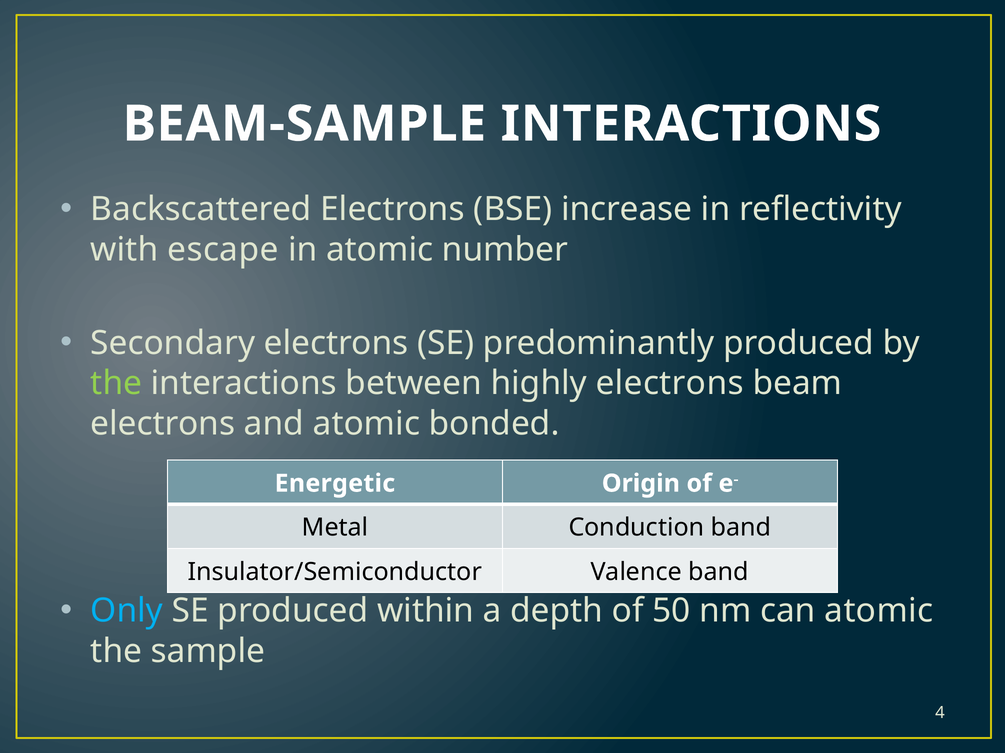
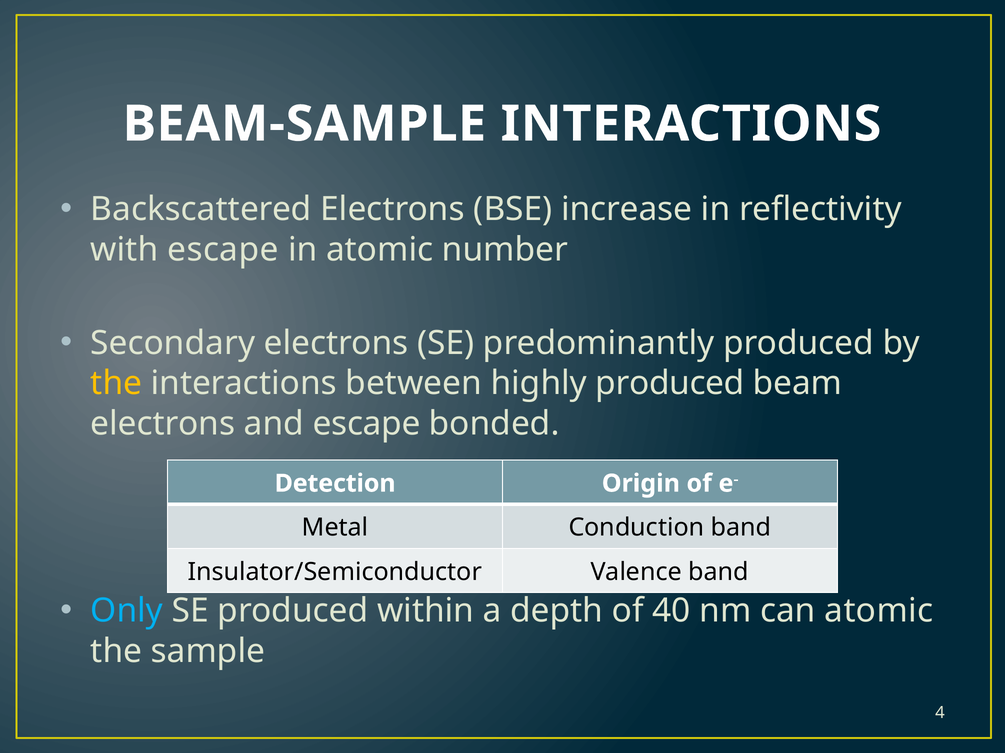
the colour: light green -> yellow (116, 384)
highly electrons: electrons -> produced (670, 384)
and atomic: atomic -> escape (367, 424)
Energetic: Energetic -> Detection (335, 484)
50: 50 -> 40 (671, 611)
